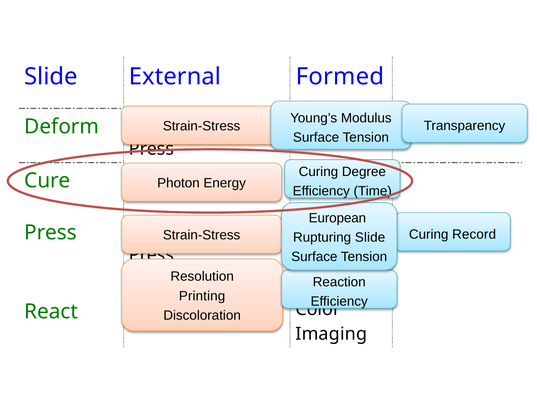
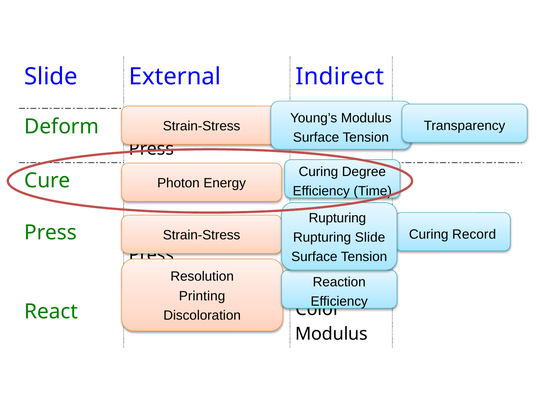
External Formed: Formed -> Indirect (340, 77)
European: European -> Rupturing (337, 218)
Imaging: Imaging -> Modulus (331, 334)
